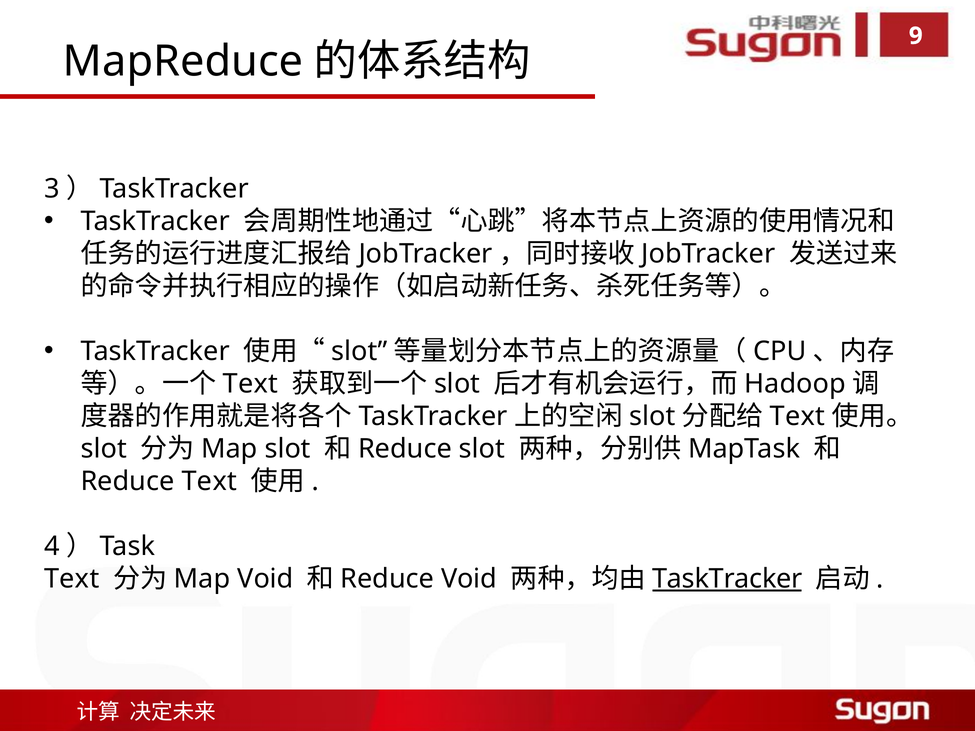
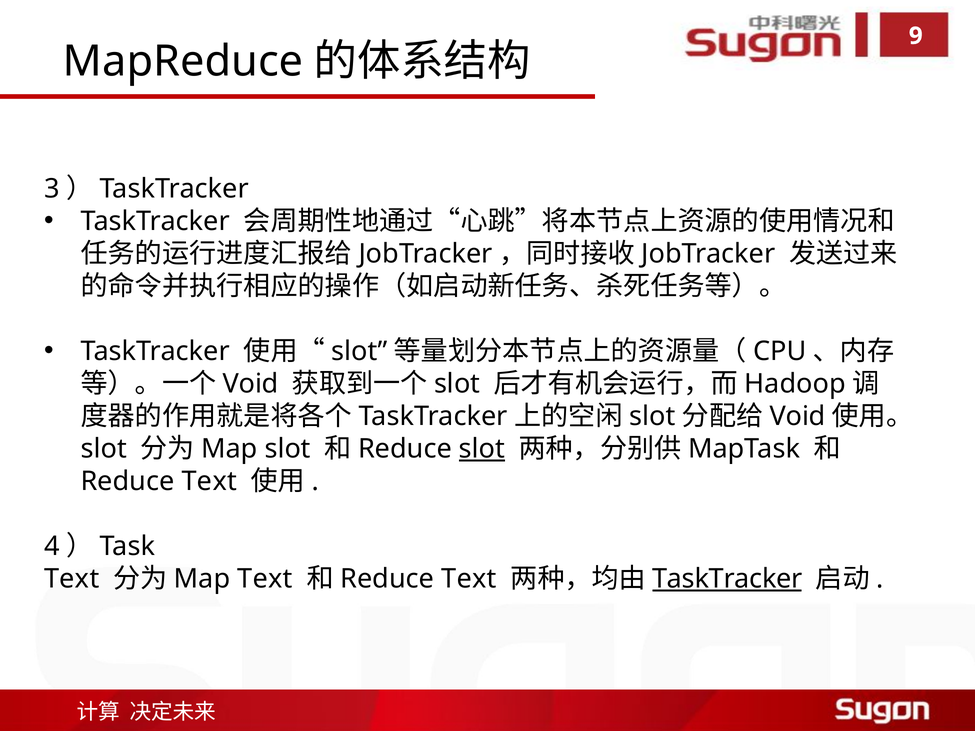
Text: Text -> Void (251, 384)
Text: Text -> Void (798, 417)
slot underline: none -> present (482, 449)
Void: Void -> Text (265, 579)
Void: Void -> Text (469, 579)
